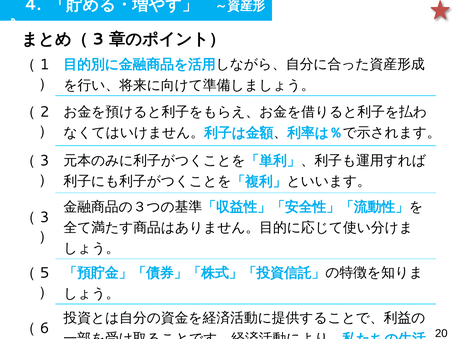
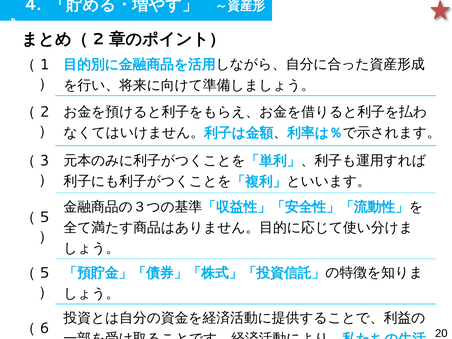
3: 3 -> 2 (98, 39)
3: 3 -> 5 (45, 217)
